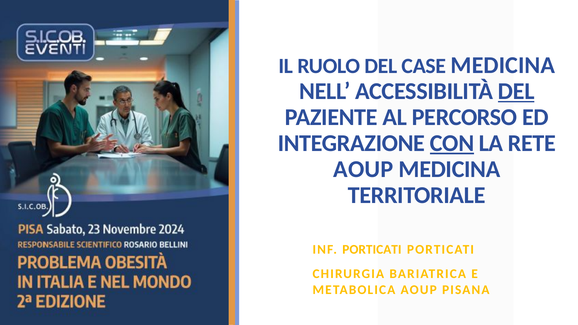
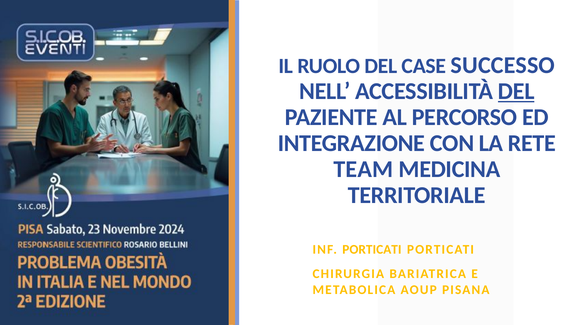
CASE MEDICINA: MEDICINA -> SUCCESSO (503, 65)
CON underline: present -> none (452, 143)
AOUP: AOUP -> TEAM (363, 169)
